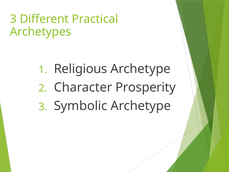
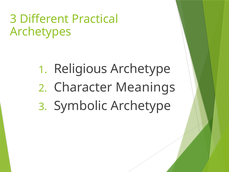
Prosperity: Prosperity -> Meanings (145, 87)
